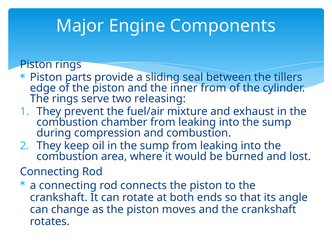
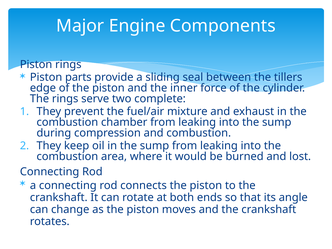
inner from: from -> force (213, 88)
releasing: releasing -> complete (160, 99)
